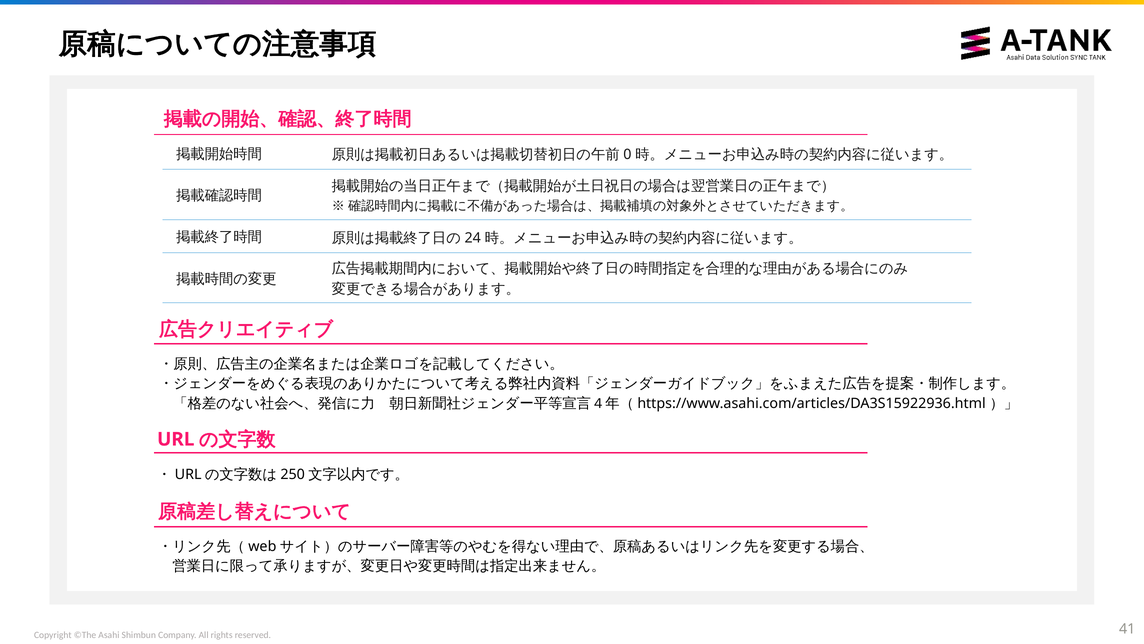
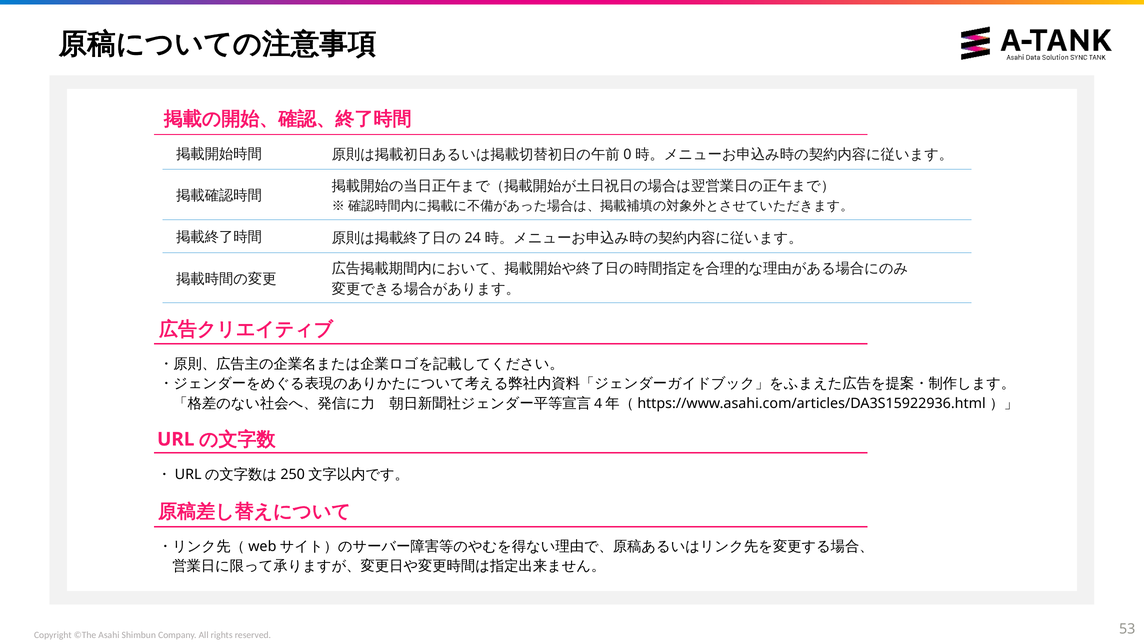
41: 41 -> 53 (1127, 629)
